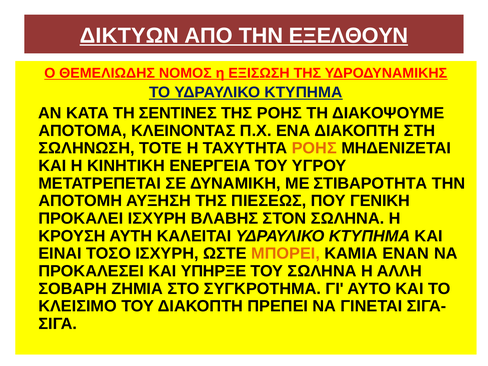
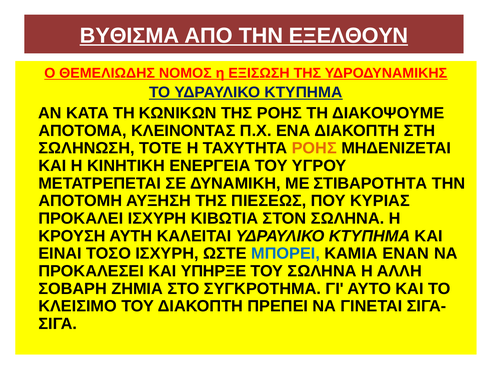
ΔΙΚΤΥΩΝ: ΔΙΚΤΥΩΝ -> ΒΥΘΙΣΜΑ (130, 36)
ΣΕΝΤΙΝΕΣ: ΣΕΝΤΙΝΕΣ -> ΚΩΝΙΚΩΝ (178, 113)
ΓΕΝΙΚΗ: ΓΕΝΙΚΗ -> ΚΥΡΙΑΣ (380, 201)
ΒΛΑΒΗΣ: ΒΛΑΒΗΣ -> ΚΙΒΩΤΙΑ (225, 218)
ΜΠΟΡΕΙ colour: orange -> blue (286, 254)
